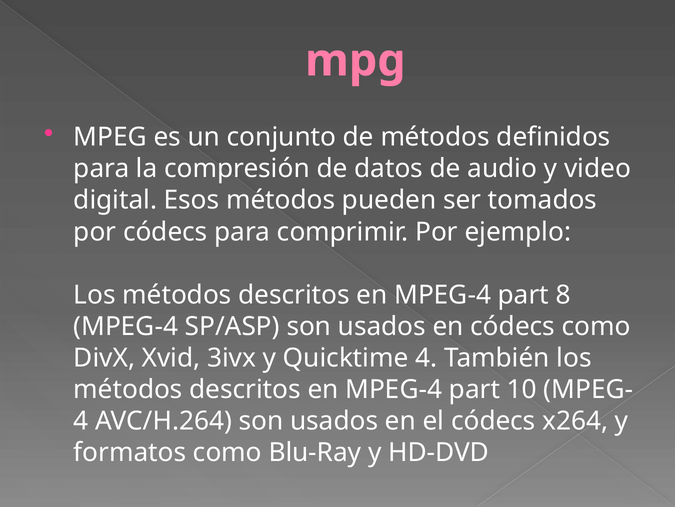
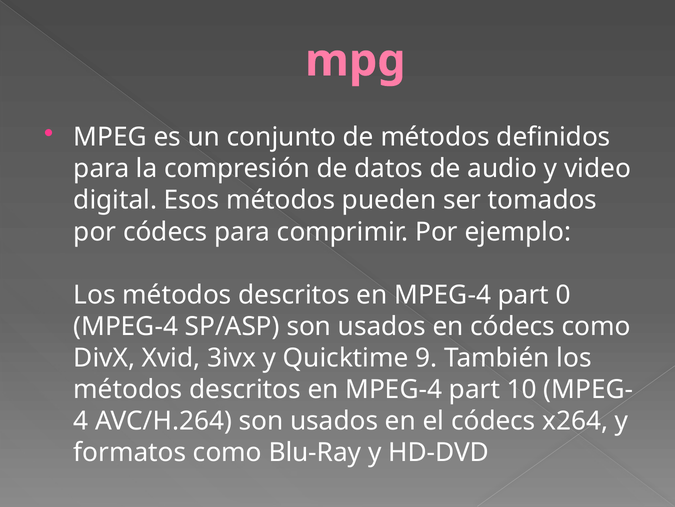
8: 8 -> 0 (563, 295)
Quicktime 4: 4 -> 9 (426, 358)
